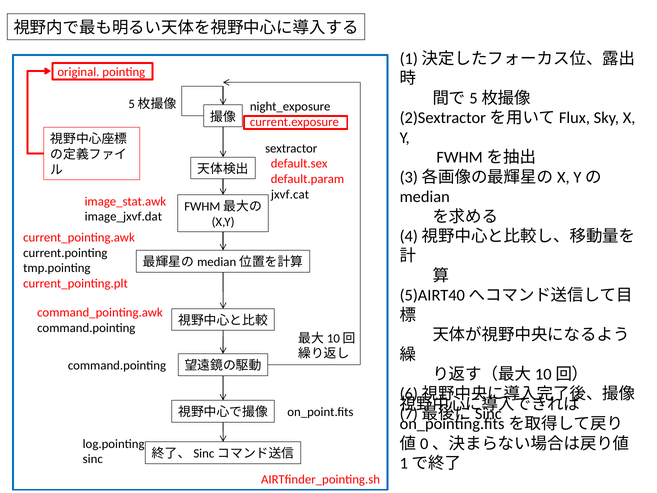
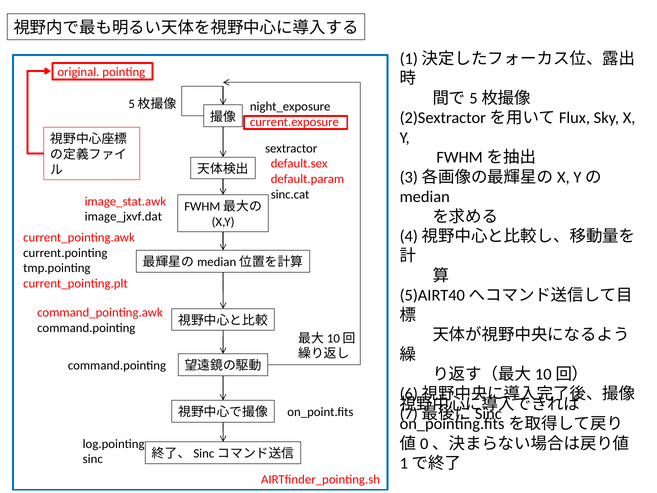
jxvf.cat: jxvf.cat -> sinc.cat (290, 194)
